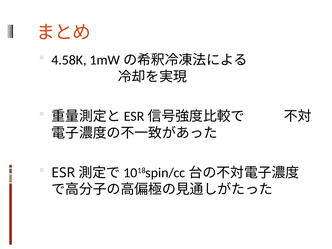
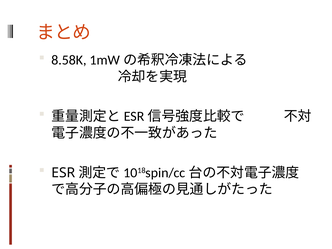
4.58K: 4.58K -> 8.58K (69, 60)
